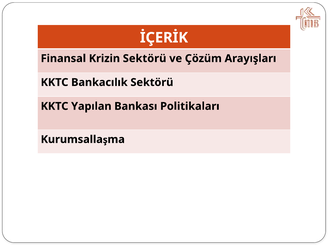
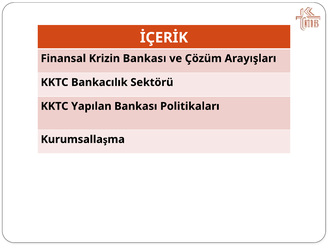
Krizin Sektörü: Sektörü -> Bankası (145, 58)
